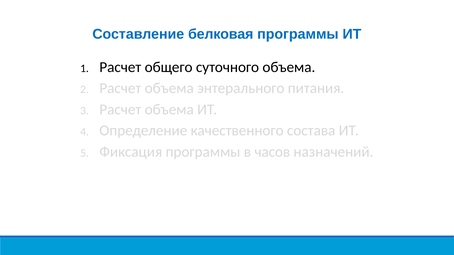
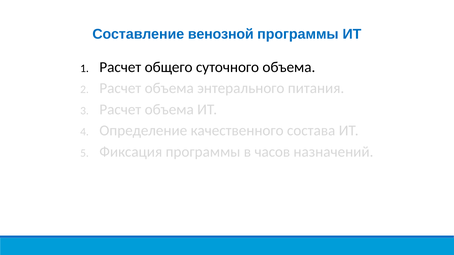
белковая: белковая -> венозной (221, 34)
